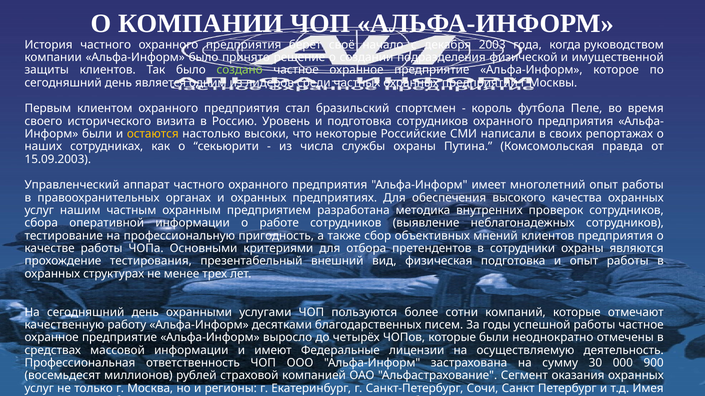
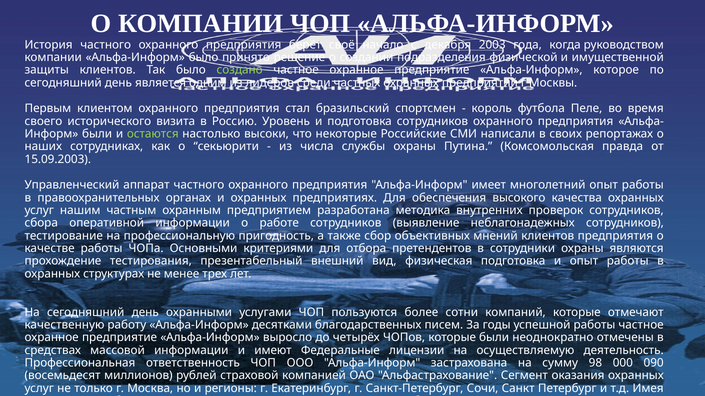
остаются colour: yellow -> light green (153, 134)
30: 30 -> 98 (595, 363)
900: 900 -> 090 (654, 363)
